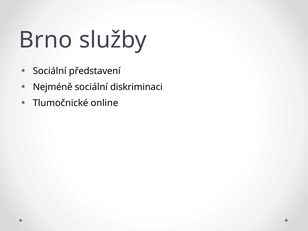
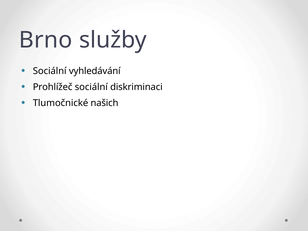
představení: představení -> vyhledávání (95, 71)
Nejméně: Nejméně -> Prohlížeč (53, 87)
online: online -> našich (104, 103)
